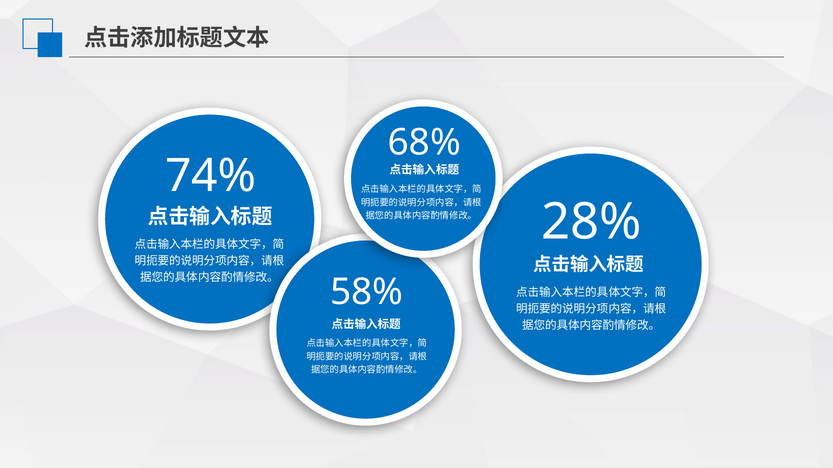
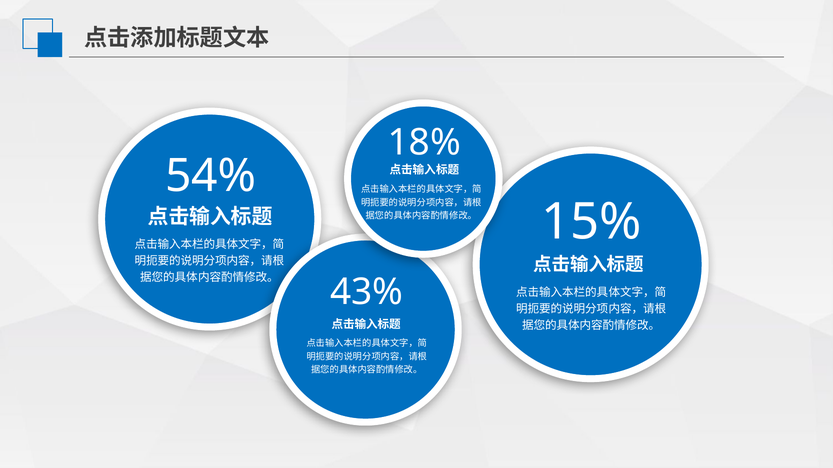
68%: 68% -> 18% (424, 143)
74%: 74% -> 54% (211, 176)
28%: 28% -> 15% (591, 222)
58%: 58% -> 43% (367, 292)
